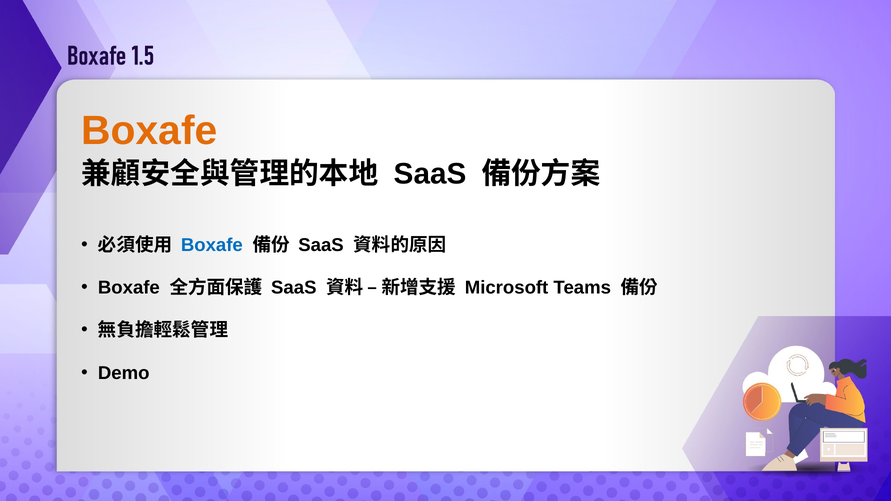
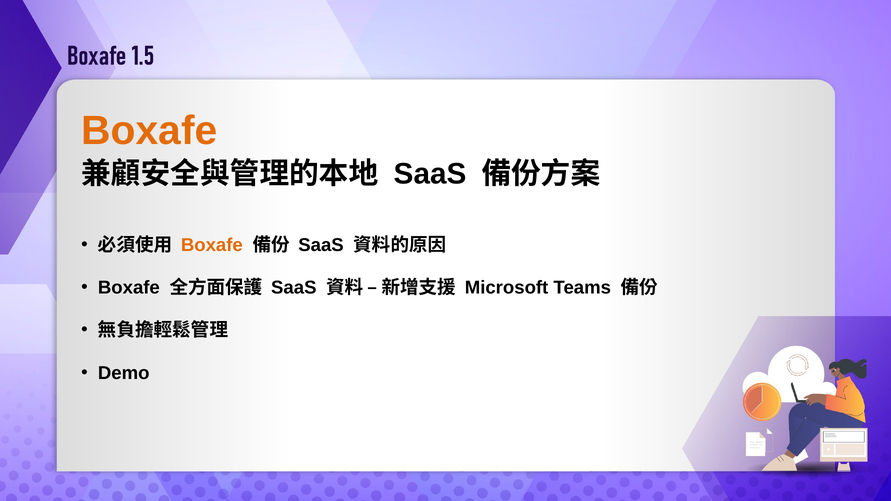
Boxafe colour: blue -> orange (212, 245)
